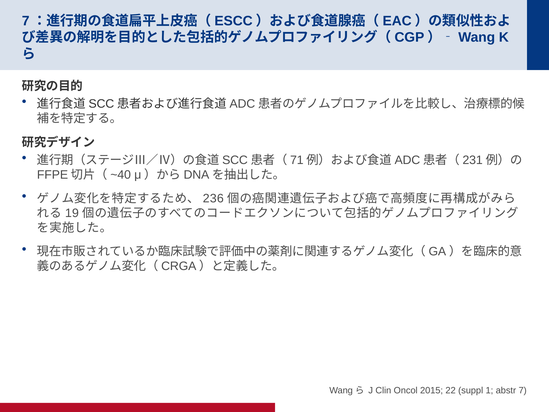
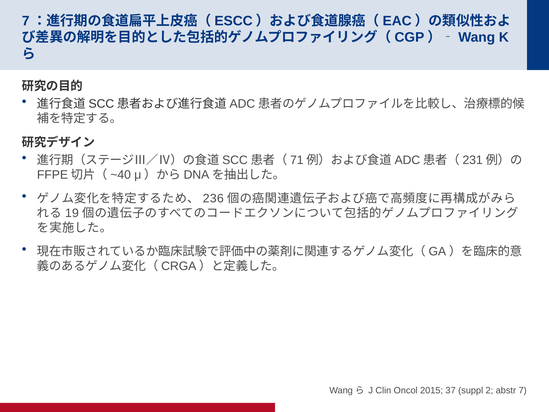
22: 22 -> 37 (451, 390)
1: 1 -> 2 (489, 390)
